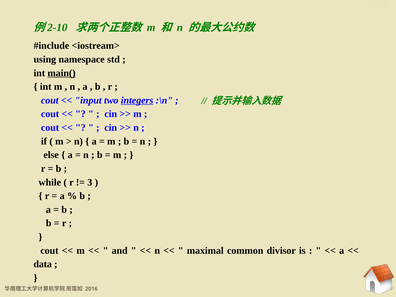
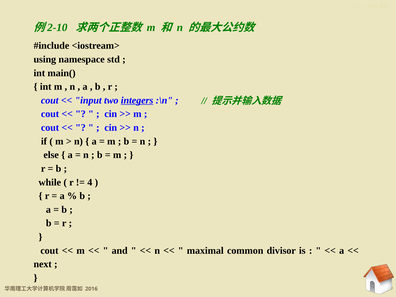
main( underline: present -> none (62, 73)
3: 3 -> 4 (90, 182)
data: data -> next (43, 264)
